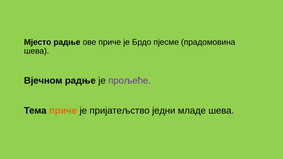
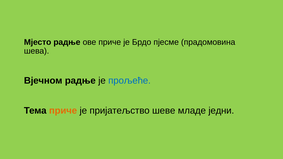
прољеће colour: purple -> blue (130, 81)
једни: једни -> шеве (164, 111)
младе шева: шева -> једни (221, 111)
